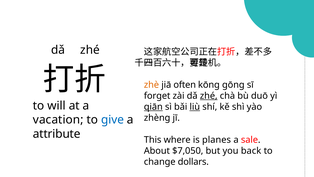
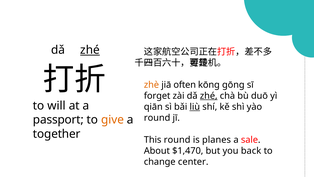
zhé underline: none -> present (90, 50)
qiān underline: present -> none (153, 107)
zhèng: zhèng -> round (157, 118)
vacation: vacation -> passport (58, 120)
give colour: blue -> orange (112, 120)
attribute: attribute -> together (57, 134)
This where: where -> round (177, 140)
$7,050: $7,050 -> $1,470 (188, 151)
dollars: dollars -> center (193, 162)
